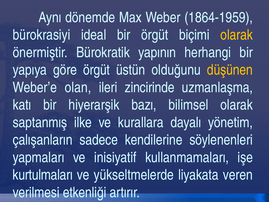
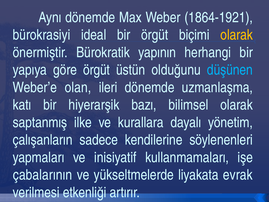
1864-1959: 1864-1959 -> 1864-1921 (219, 17)
düşünen colour: yellow -> light blue (230, 70)
ileri zincirinde: zincirinde -> dönemde (150, 87)
kurtulmaları: kurtulmaları -> çabalarının (43, 175)
veren: veren -> evrak (238, 175)
